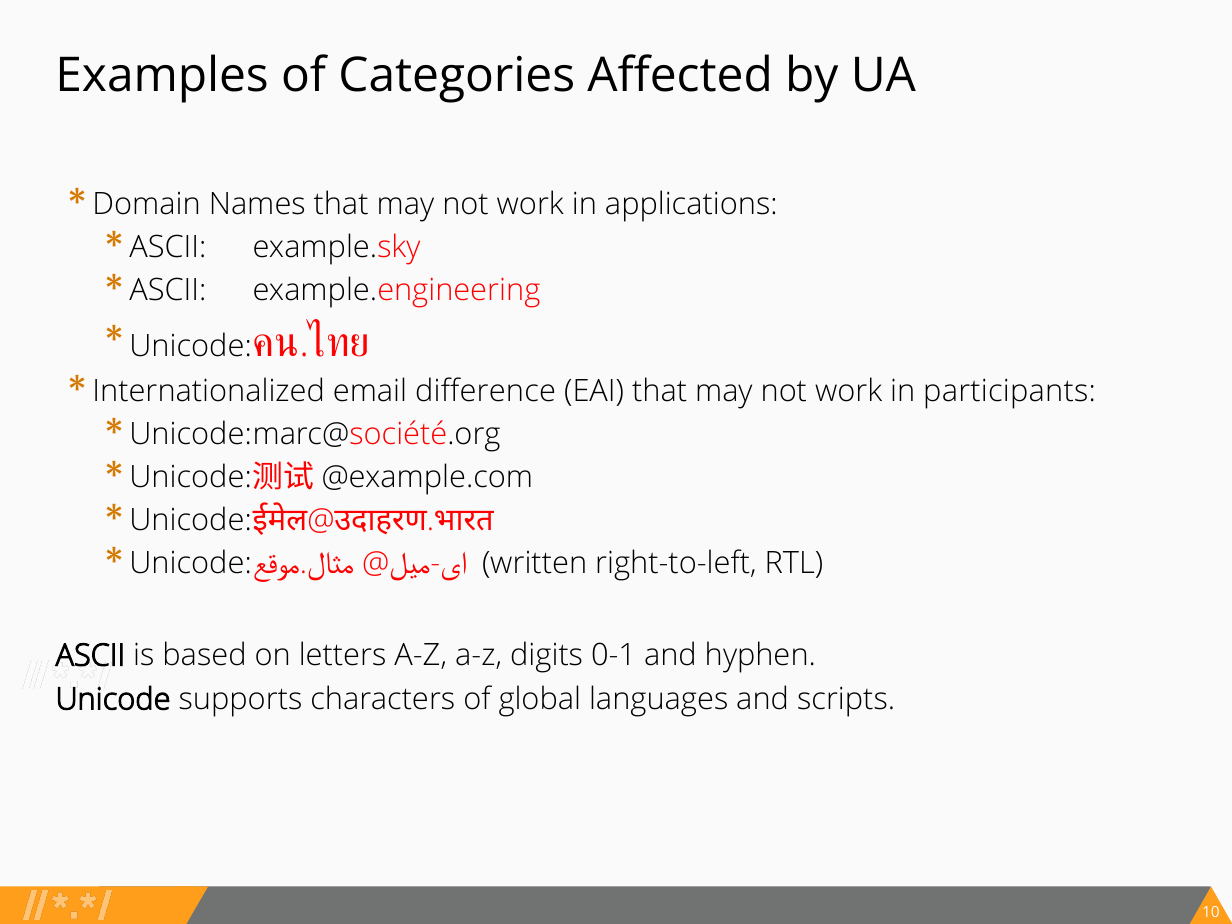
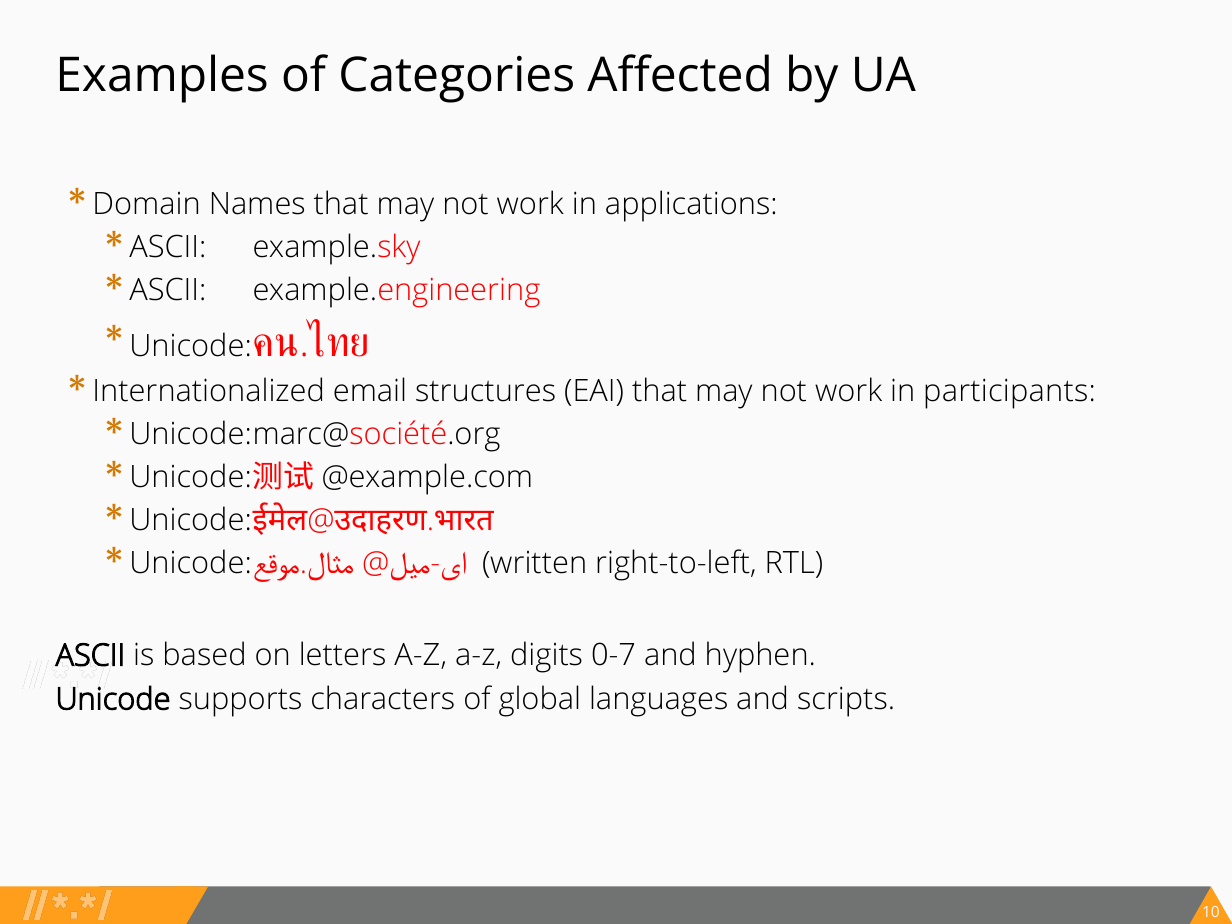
difference: difference -> structures (486, 391)
0-1: 0-1 -> 0-7 (614, 656)
